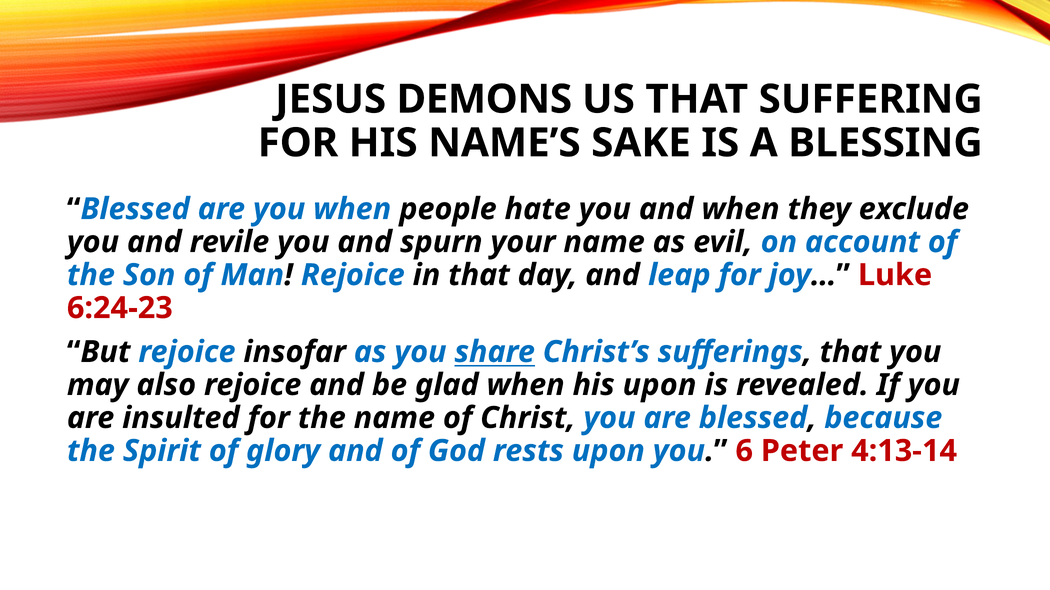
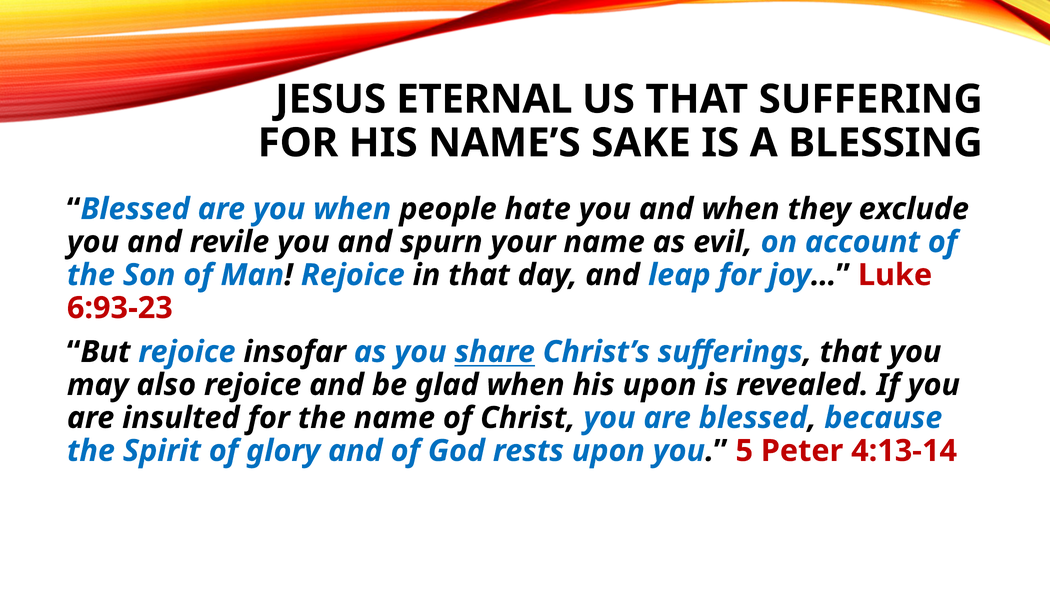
DEMONS: DEMONS -> ETERNAL (484, 99)
6:24-23: 6:24-23 -> 6:93-23 (120, 308)
6: 6 -> 5 (744, 451)
